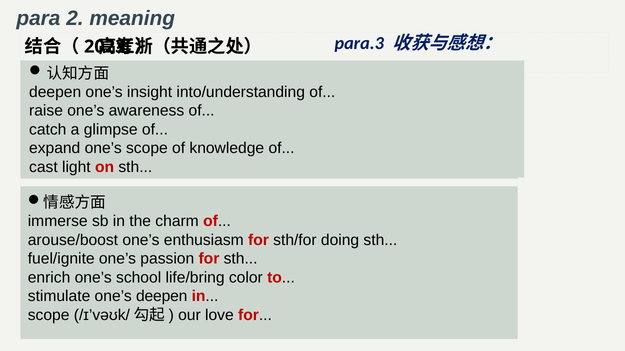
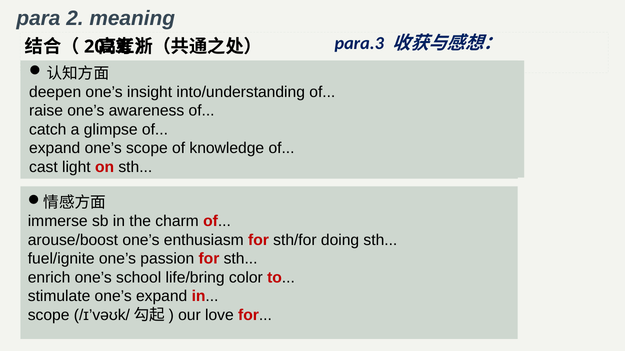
one’s deepen: deepen -> expand (162, 297)
